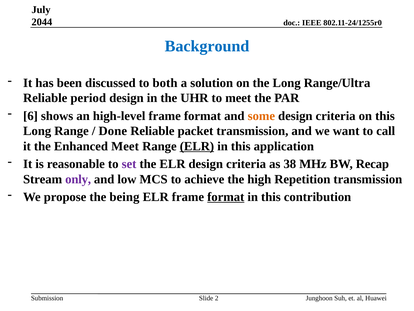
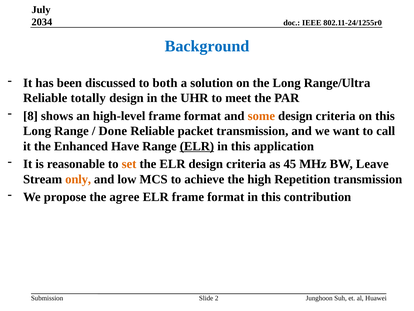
2044: 2044 -> 2034 (42, 22)
period: period -> totally (88, 98)
6: 6 -> 8 (31, 116)
Enhanced Meet: Meet -> Have (125, 146)
set colour: purple -> orange (129, 164)
38: 38 -> 45 (290, 164)
Recap: Recap -> Leave (372, 164)
only colour: purple -> orange (78, 179)
being: being -> agree (124, 197)
format underline: present -> none (226, 197)
